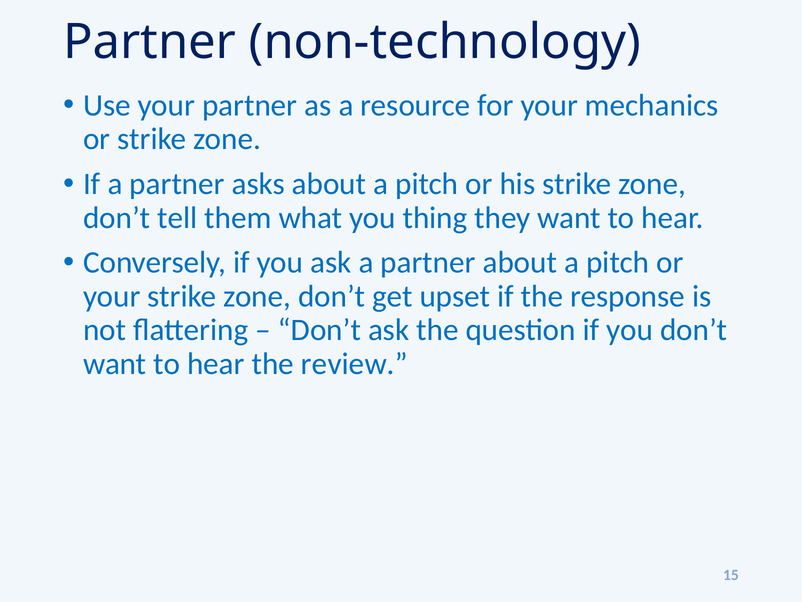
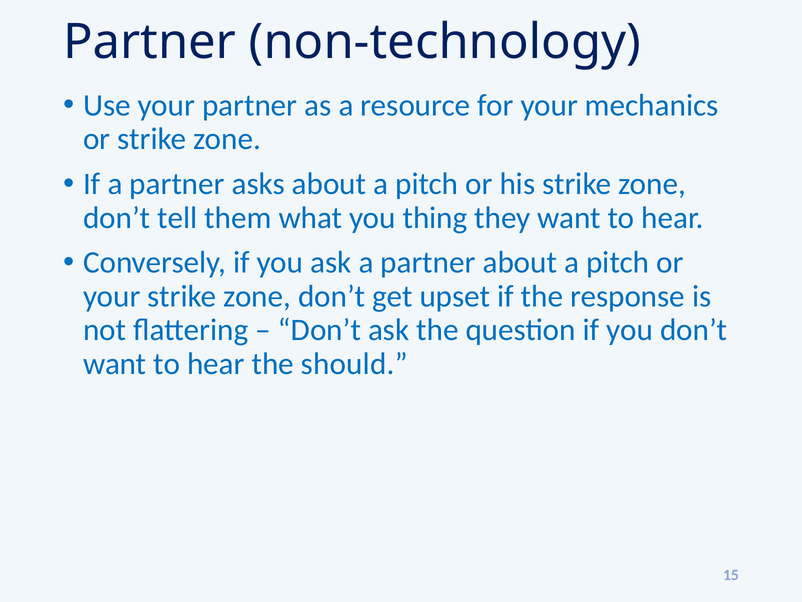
review: review -> should (354, 363)
